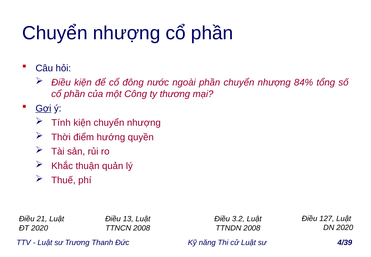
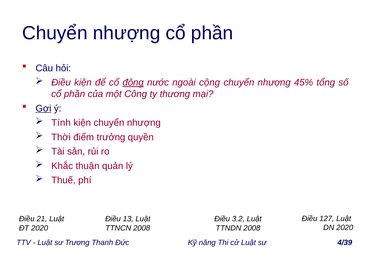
đông underline: none -> present (133, 82)
ngoài phần: phần -> cộng (210, 82)
84%: 84% -> 45% (304, 82)
hướng: hướng -> trưởng (111, 137)
